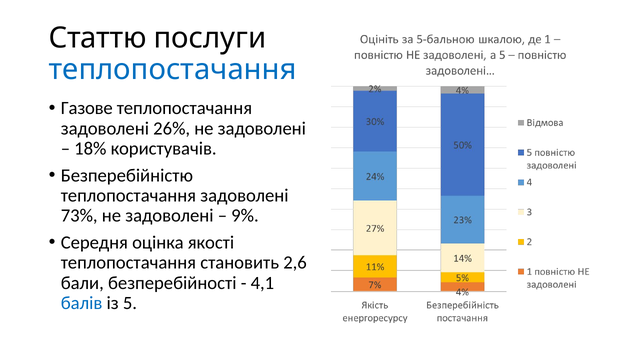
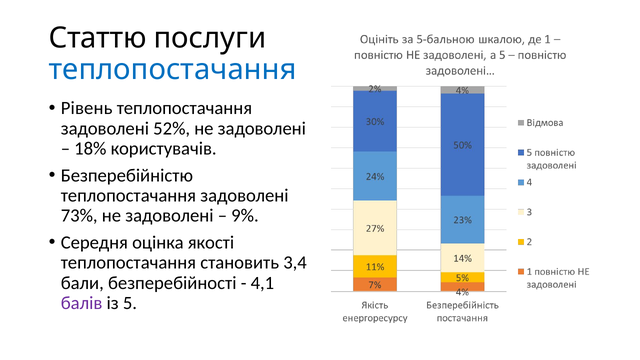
Газове: Газове -> Рівень (87, 108)
26%: 26% -> 52% (172, 128)
2,6: 2,6 -> 3,4 (295, 263)
балів colour: blue -> purple (82, 303)
